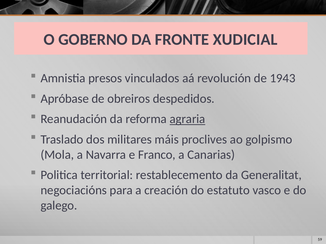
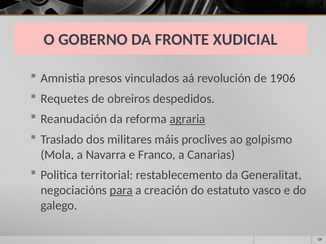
1943: 1943 -> 1906 (283, 78)
Apróbase: Apróbase -> Requetes (65, 99)
para underline: none -> present (121, 191)
